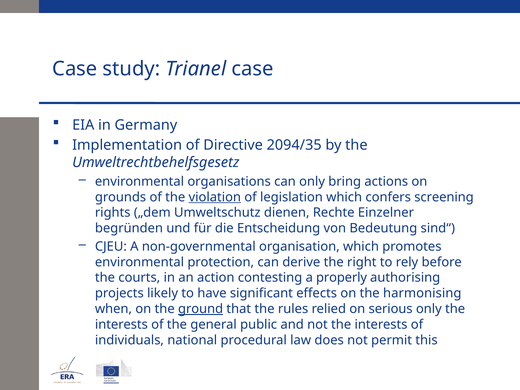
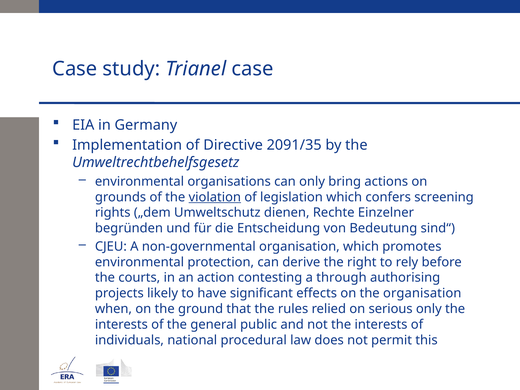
2094/35: 2094/35 -> 2091/35 (294, 145)
properly: properly -> through (341, 278)
the harmonising: harmonising -> organisation (422, 293)
ground underline: present -> none (201, 309)
